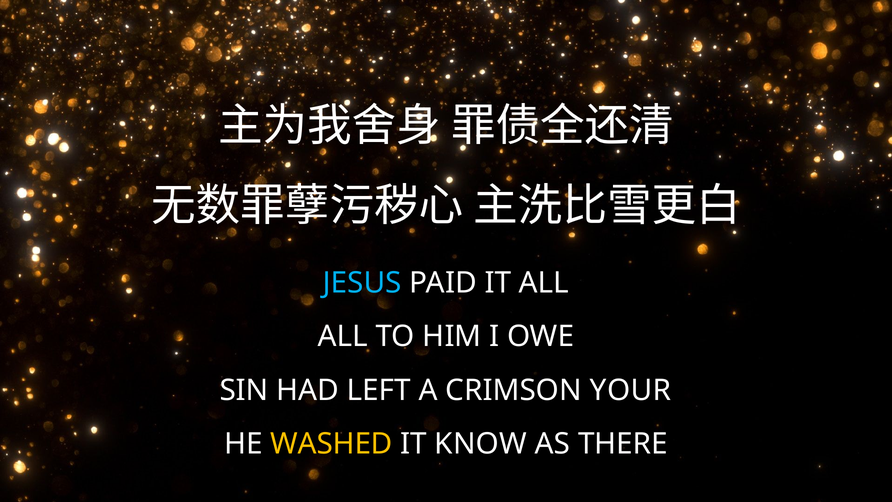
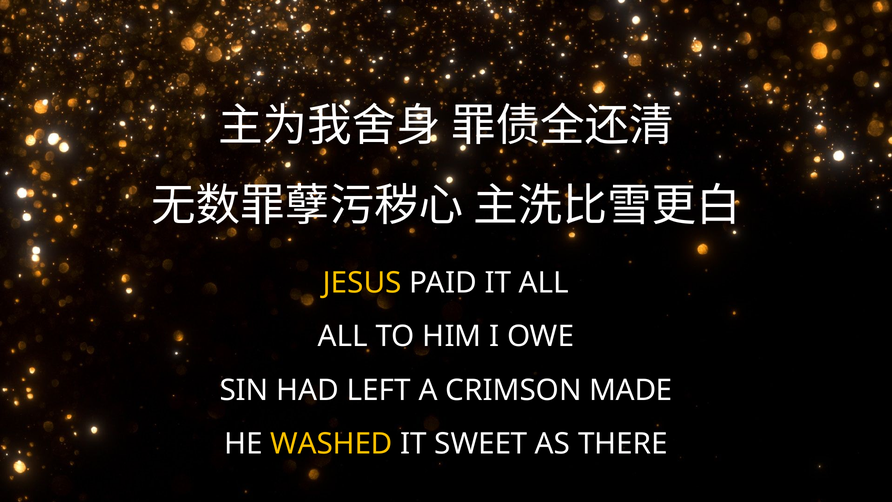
JESUS colour: light blue -> yellow (362, 283)
YOUR: YOUR -> MADE (631, 390)
KNOW: KNOW -> SWEET (481, 444)
